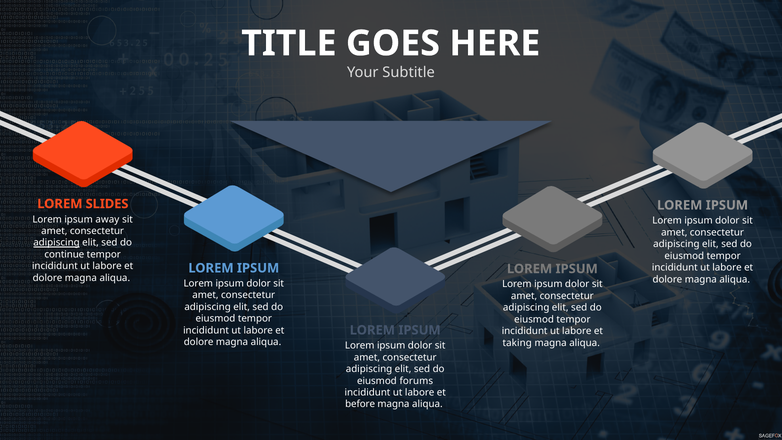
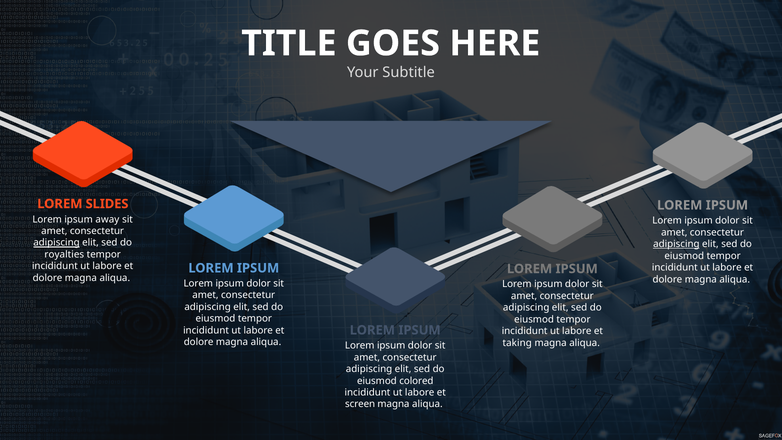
adipiscing underline: none -> present (676, 244)
continue: continue -> royalties (64, 254)
forums: forums -> colored (416, 381)
before: before -> screen (360, 404)
